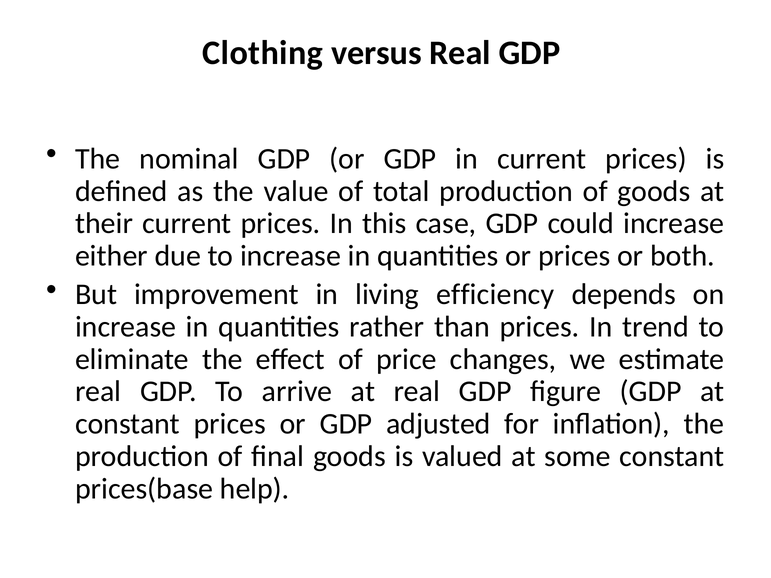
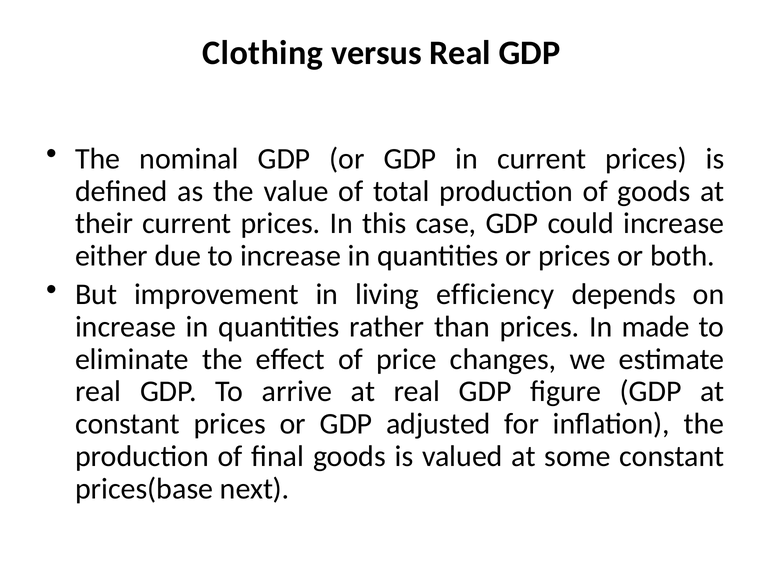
trend: trend -> made (656, 327)
help: help -> next (255, 489)
